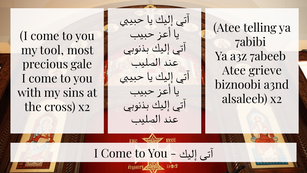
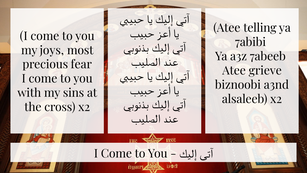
tool: tool -> joys (52, 50)
gale: gale -> fear (81, 64)
